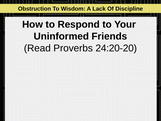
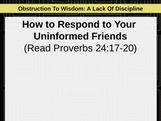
24:20-20: 24:20-20 -> 24:17-20 (116, 48)
